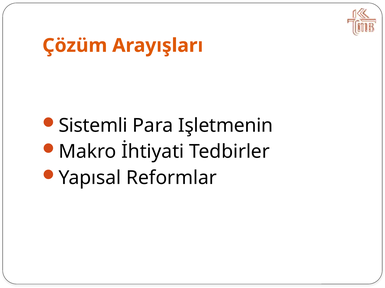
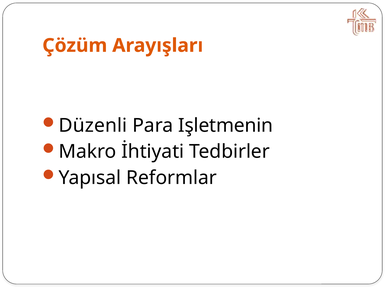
Sistemli: Sistemli -> Düzenli (93, 126)
